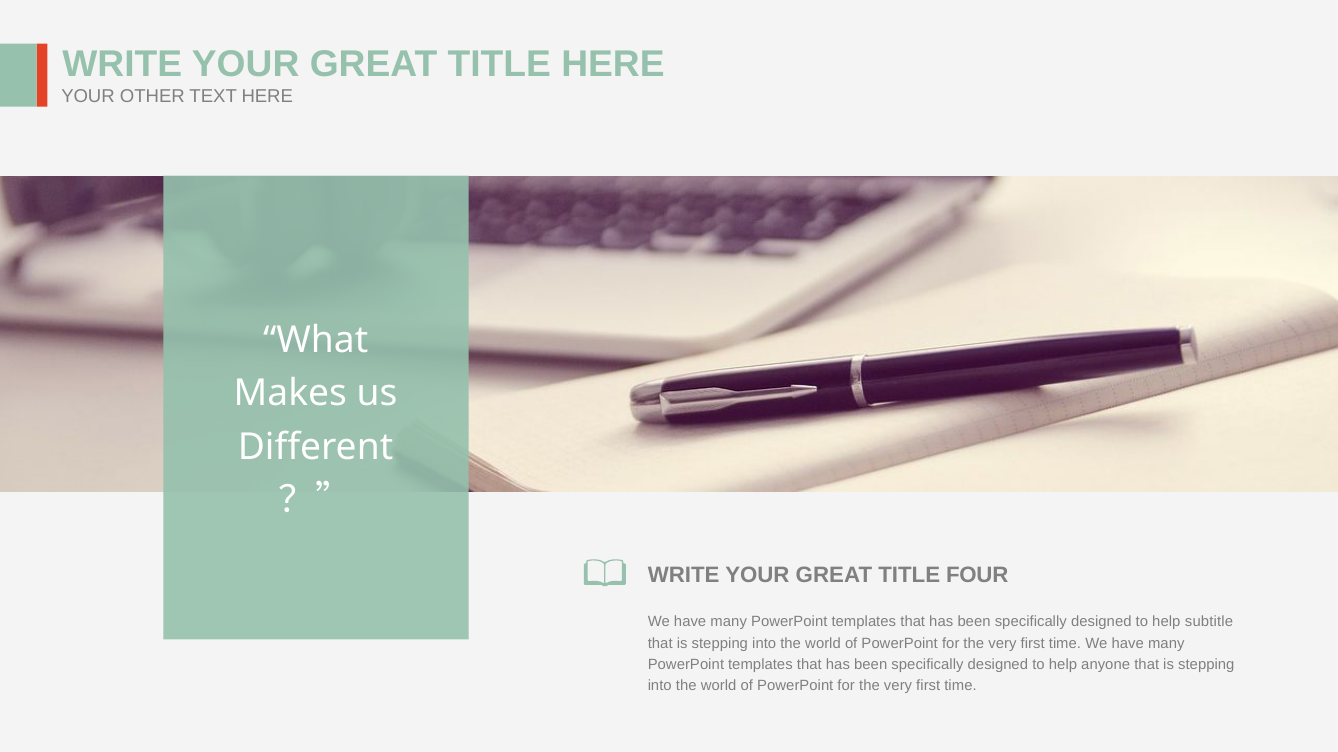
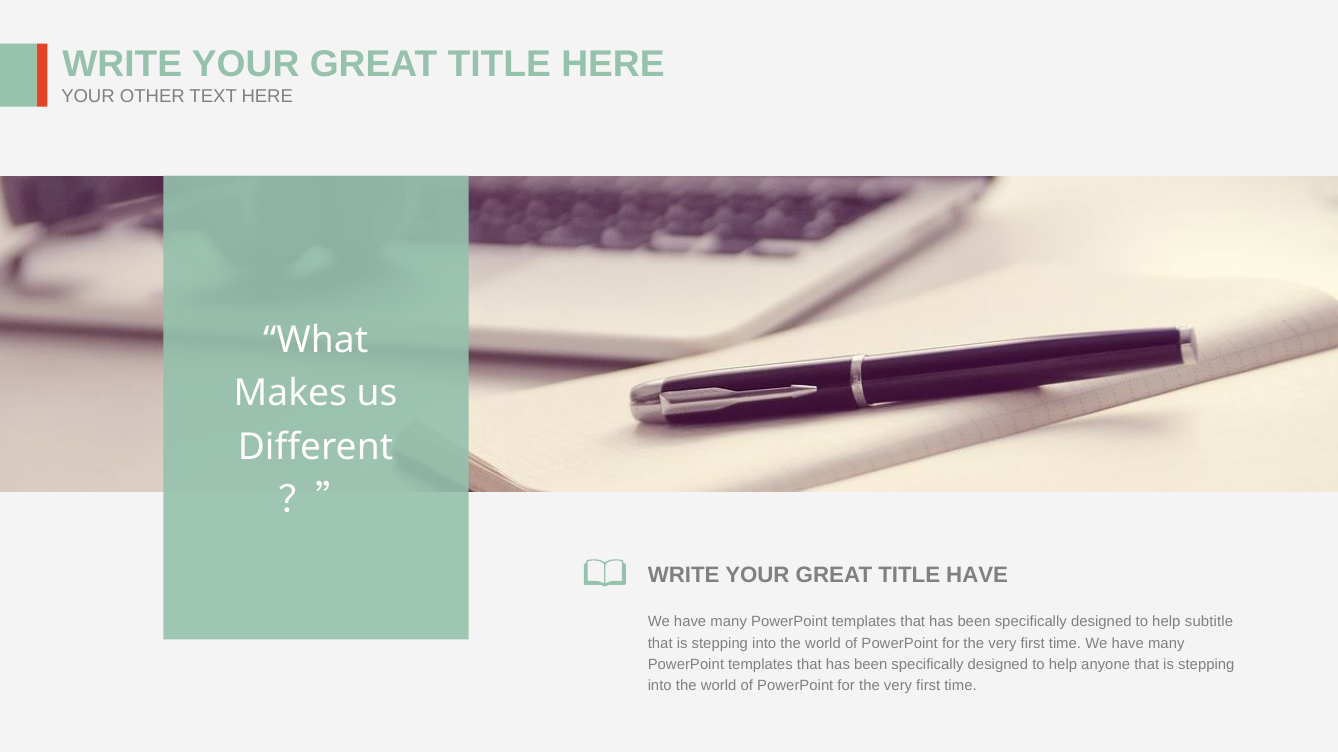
TITLE FOUR: FOUR -> HAVE (977, 576)
